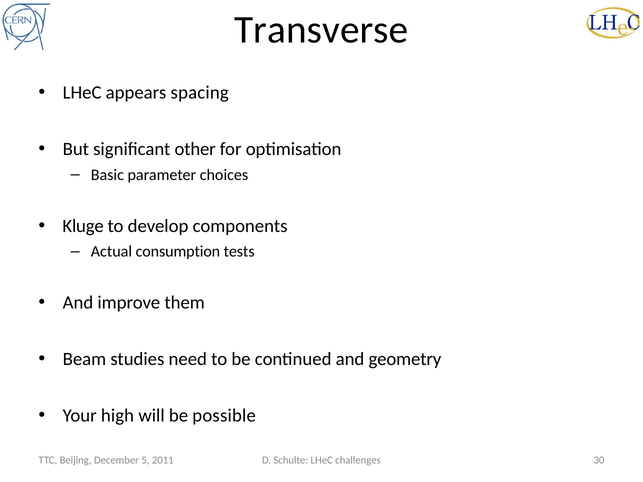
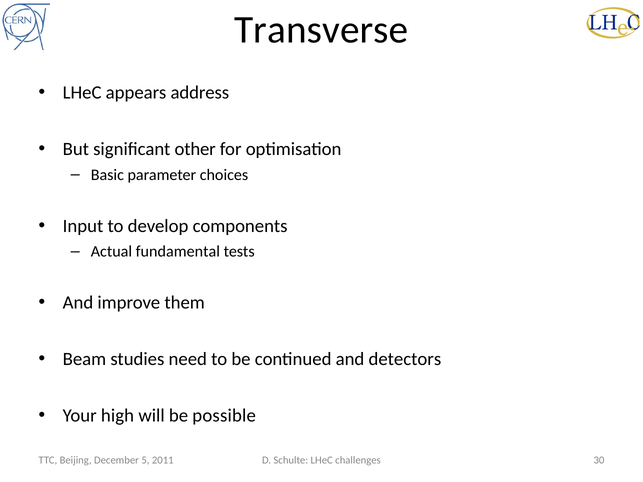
spacing: spacing -> address (200, 93)
Kluge: Kluge -> Input (83, 226)
consumption: consumption -> fundamental (178, 252)
geometry: geometry -> detectors (405, 359)
